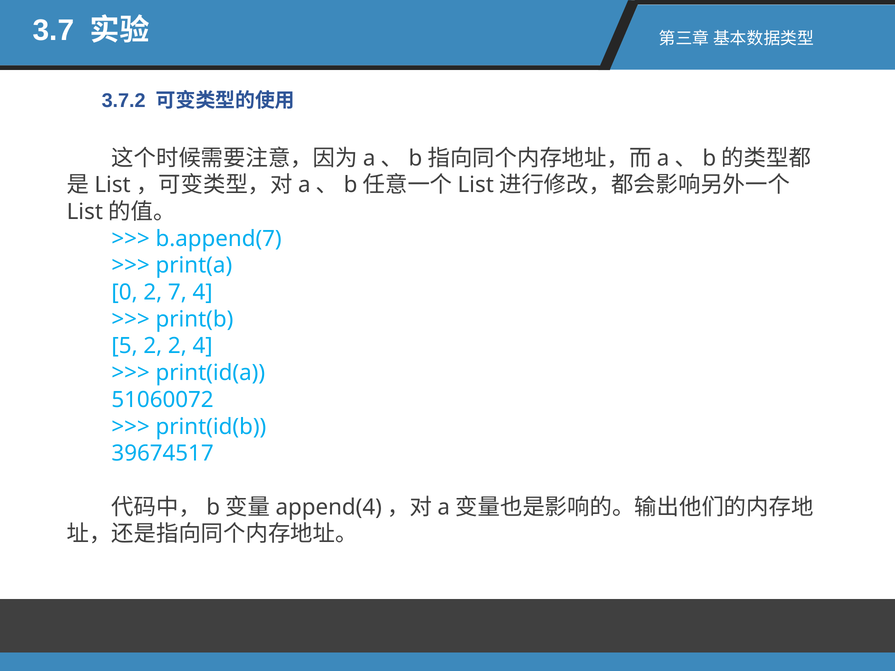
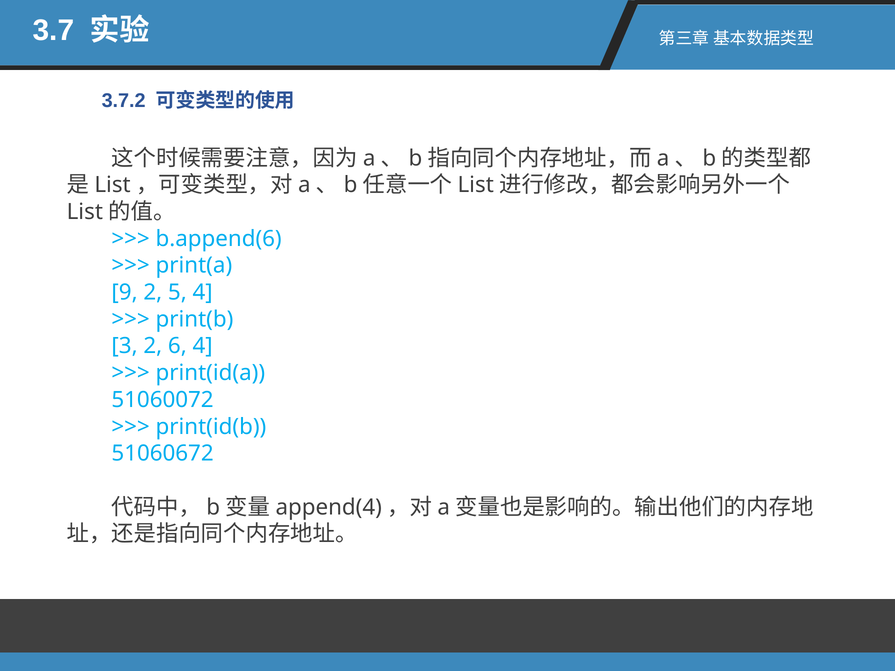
b.append(7: b.append(7 -> b.append(6 (219, 239)
0: 0 -> 9 (125, 293)
7: 7 -> 5 (177, 293)
5: 5 -> 3 (125, 346)
2 2: 2 -> 6 (177, 346)
39674517: 39674517 -> 51060672 (163, 454)
